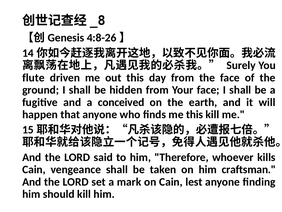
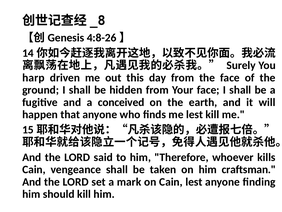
flute: flute -> harp (33, 77)
me this: this -> lest (195, 114)
